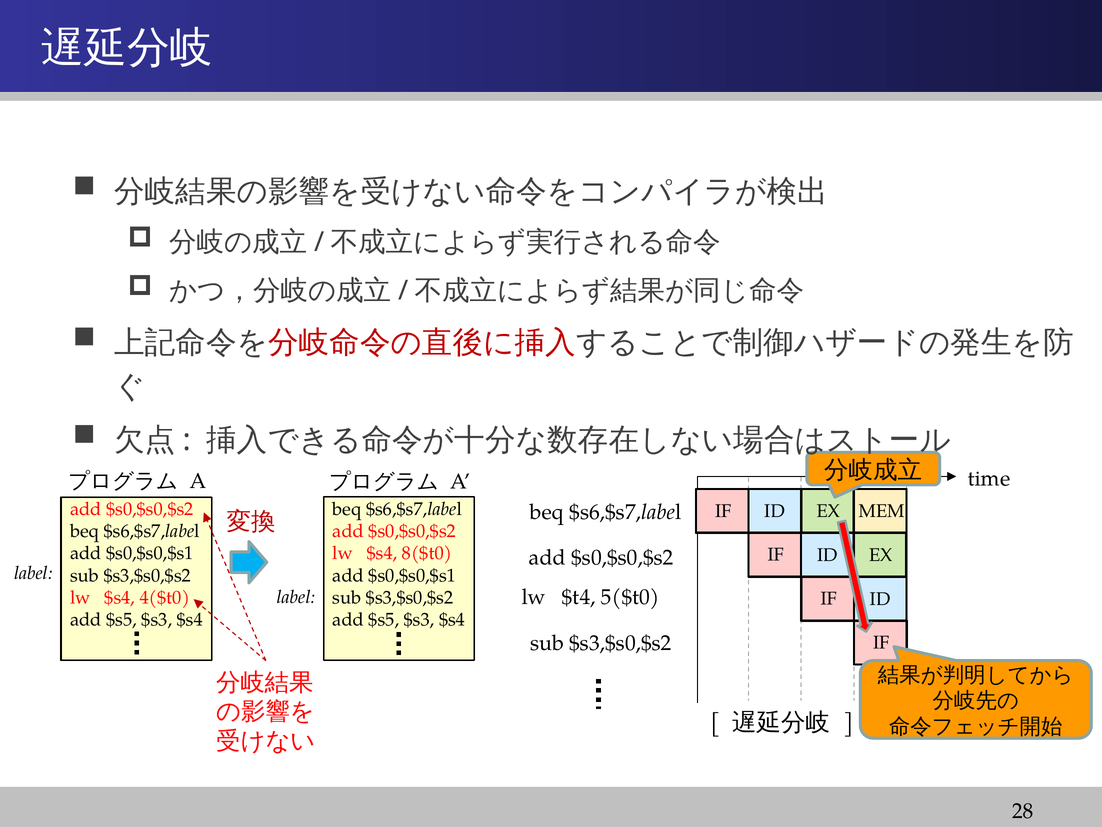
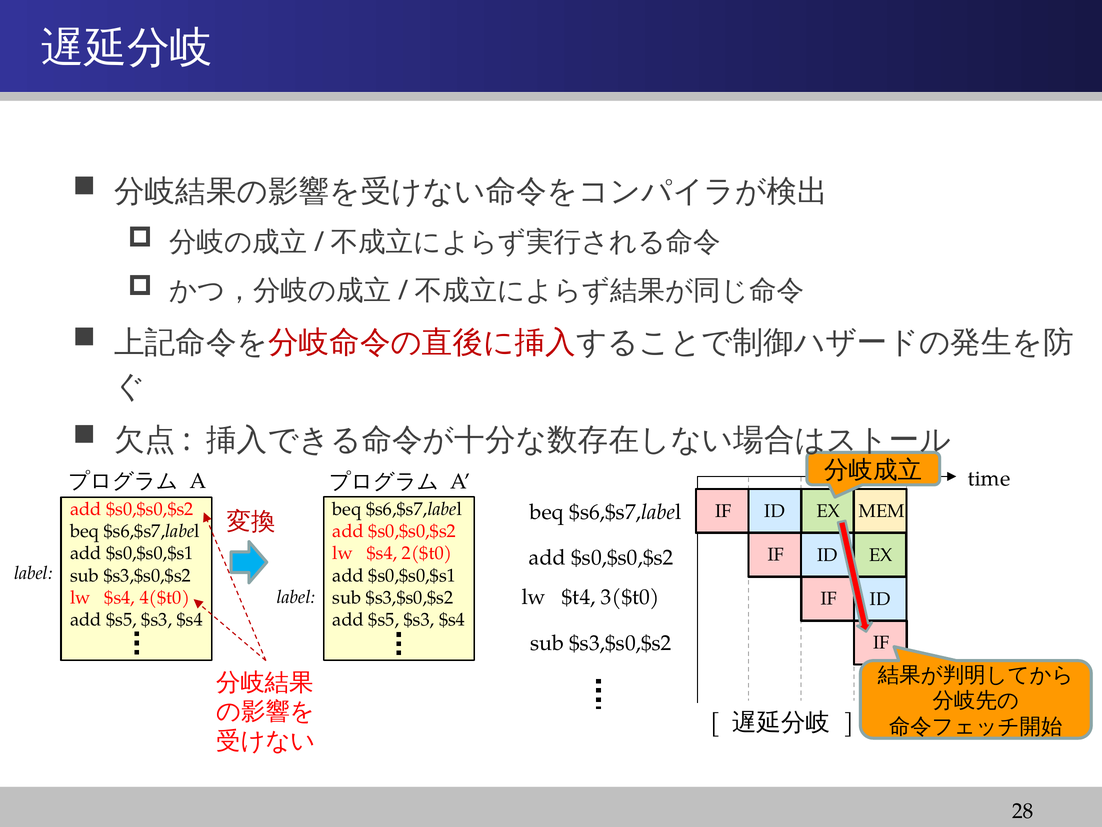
8($t0: 8($t0 -> 2($t0 (427, 553)
5($t0: 5($t0 -> 3($t0 (630, 597)
